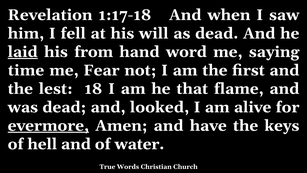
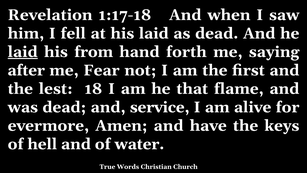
his will: will -> laid (154, 33)
word: word -> forth (186, 52)
time: time -> after (26, 70)
looked: looked -> service (160, 107)
evermore underline: present -> none (48, 125)
